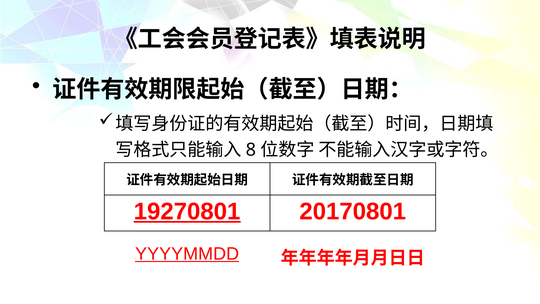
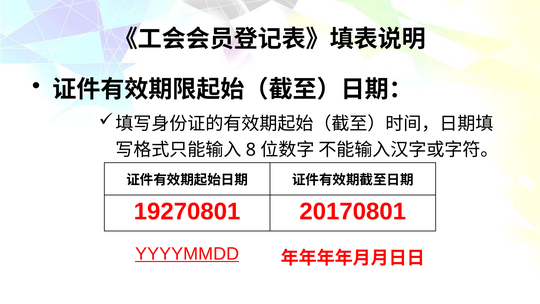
19270801 underline: present -> none (187, 211)
